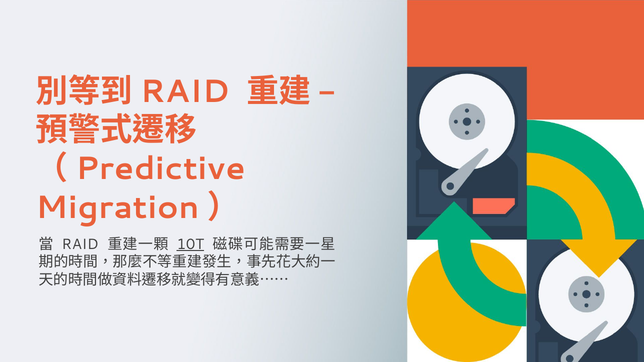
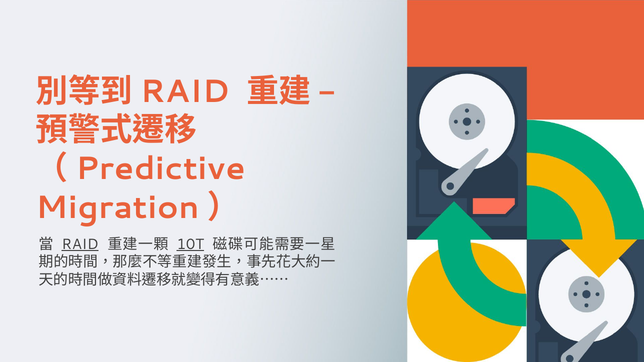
RAID underline: none -> present (80, 244)
